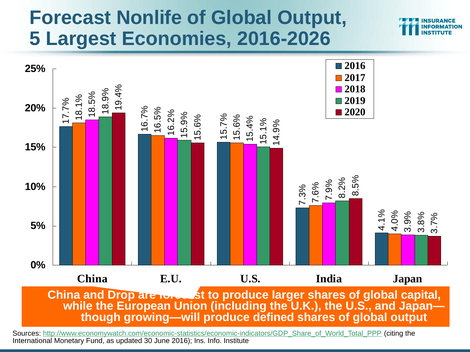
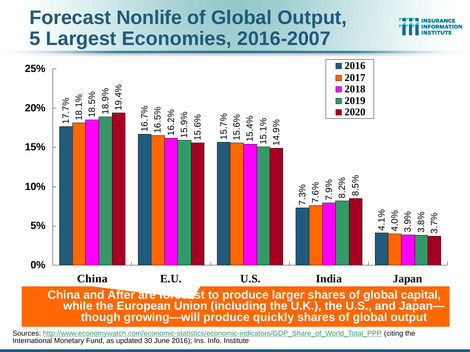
2016-2026: 2016-2026 -> 2016-2007 (284, 39)
Drop: Drop -> After (121, 295)
defined: defined -> quickly (273, 318)
